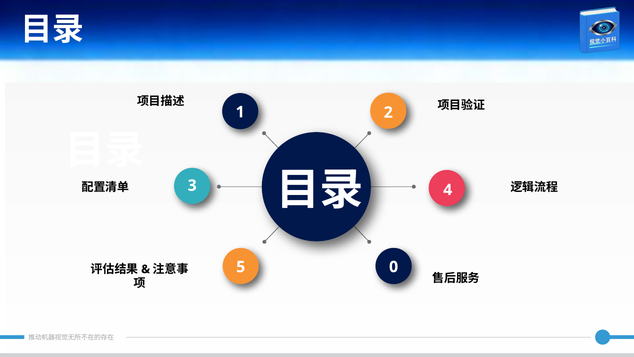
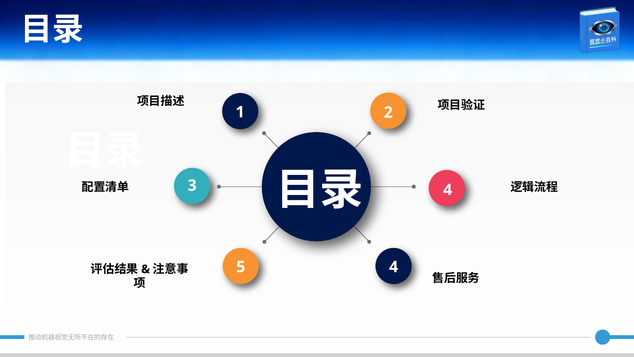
5 0: 0 -> 4 (394, 267)
